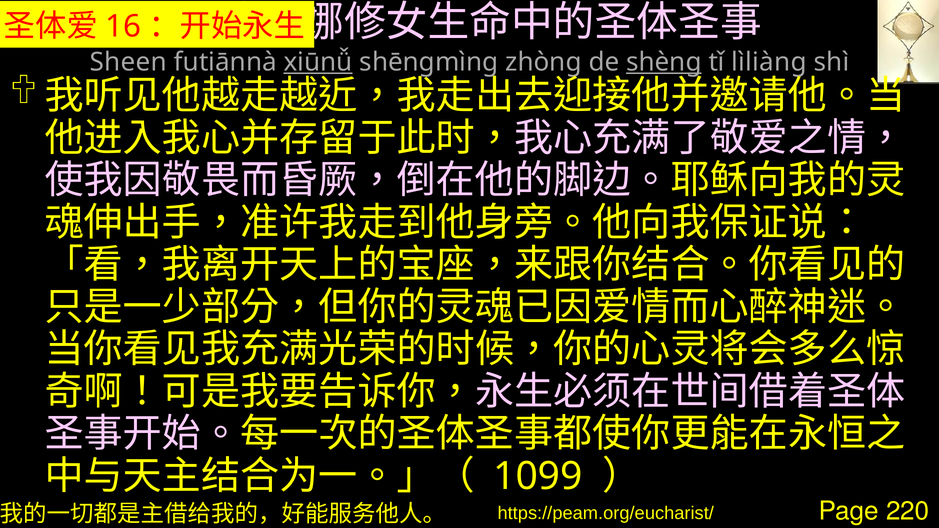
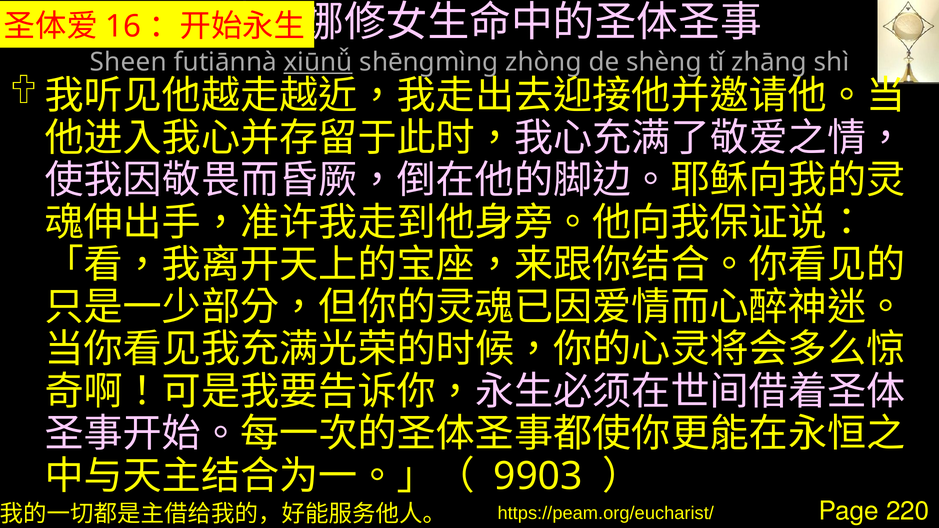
shèng underline: present -> none (664, 62)
lìliàng: lìliàng -> zhāng (769, 62)
1099: 1099 -> 9903 (538, 476)
